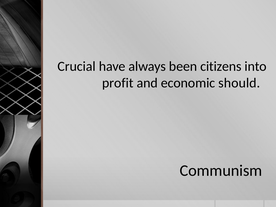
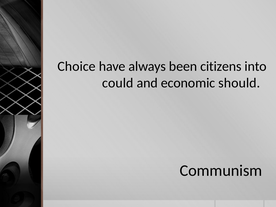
Crucial: Crucial -> Choice (77, 66)
profit: profit -> could (118, 83)
